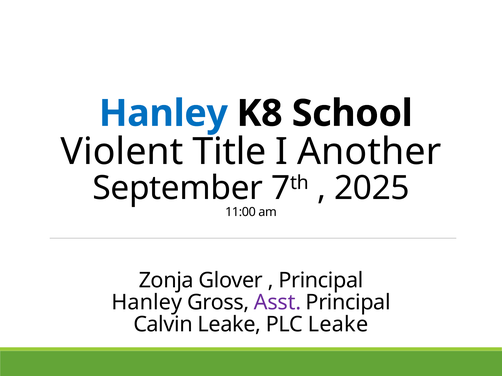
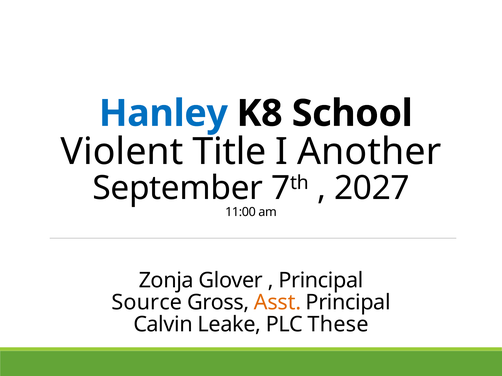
2025: 2025 -> 2027 (372, 188)
Hanley: Hanley -> Source (147, 303)
Asst colour: purple -> orange (278, 303)
PLC Leake: Leake -> These (338, 325)
